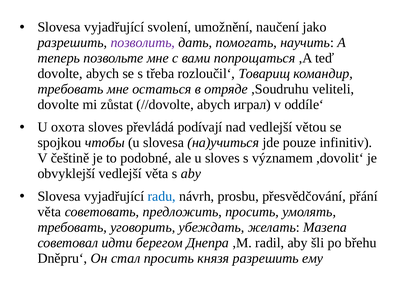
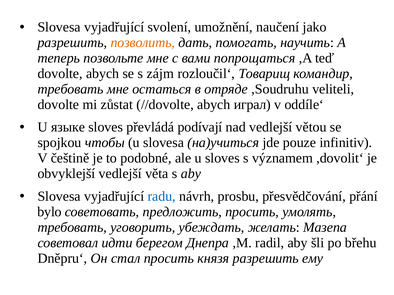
позволить colour: purple -> orange (143, 43)
třeba: třeba -> zájm (160, 74)
охота: охота -> языке (68, 127)
věta: věta -> bylo (50, 212)
